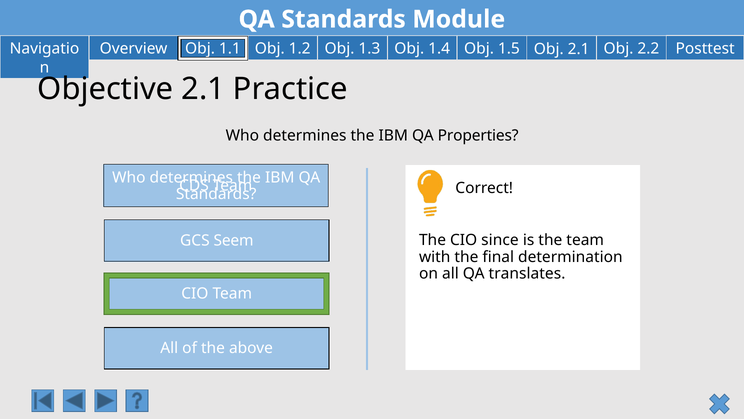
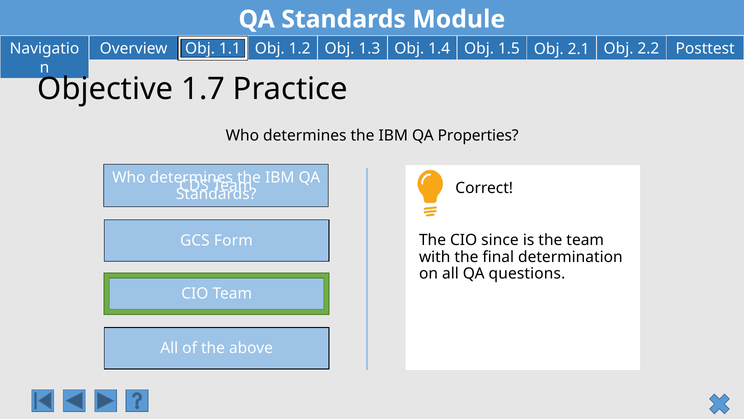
Objective 2.1: 2.1 -> 1.7 (203, 89)
Seem: Seem -> Form (233, 240)
translates: translates -> questions (527, 273)
